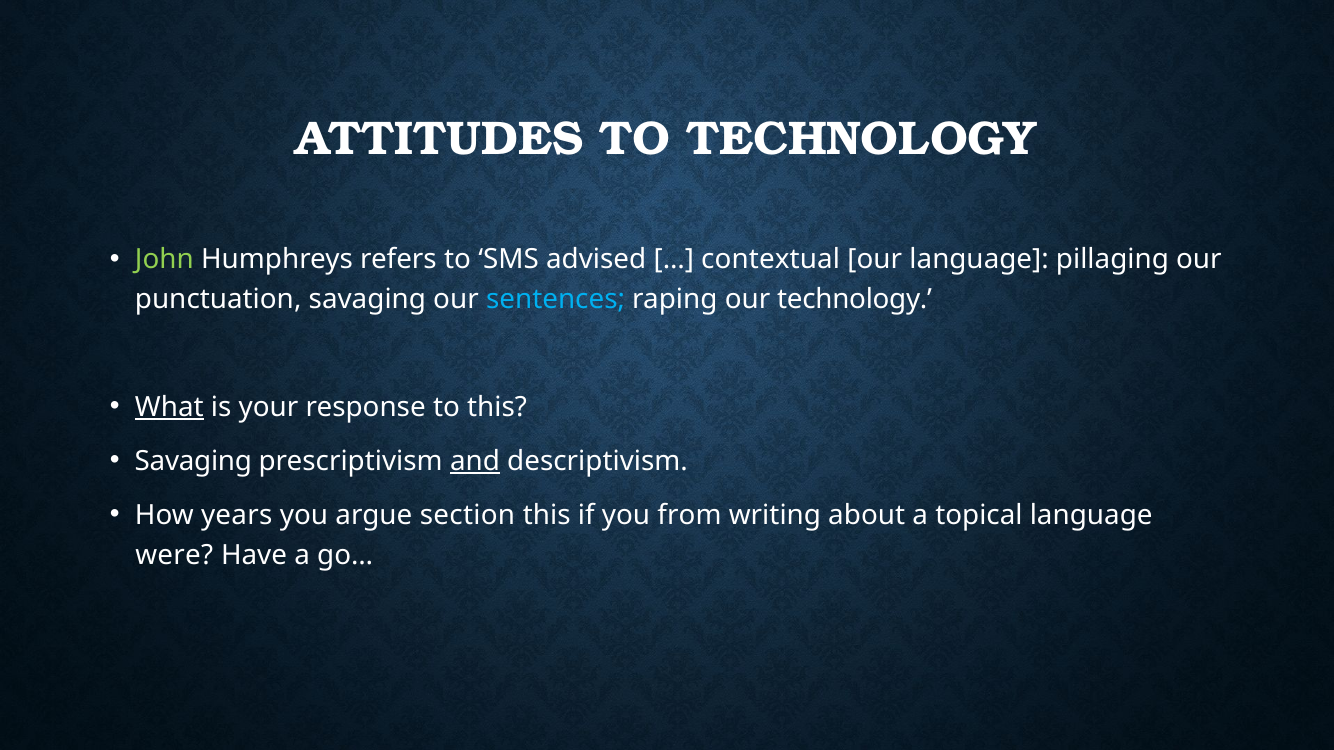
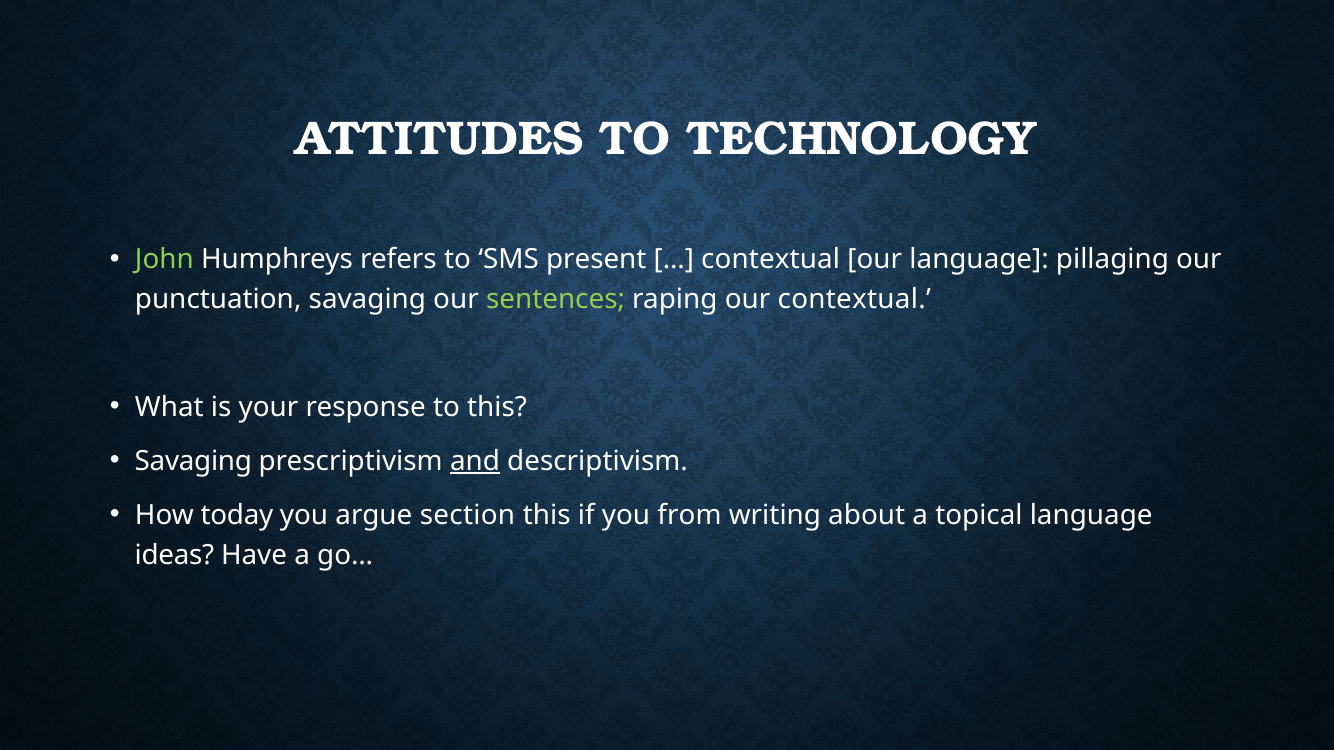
advised: advised -> present (596, 260)
sentences colour: light blue -> light green (556, 300)
our technology: technology -> contextual (854, 300)
What underline: present -> none (169, 407)
years: years -> today (237, 515)
were: were -> ideas (175, 555)
